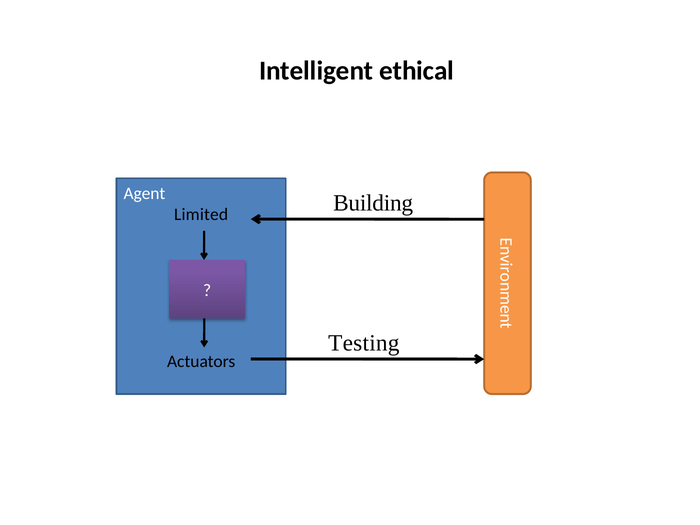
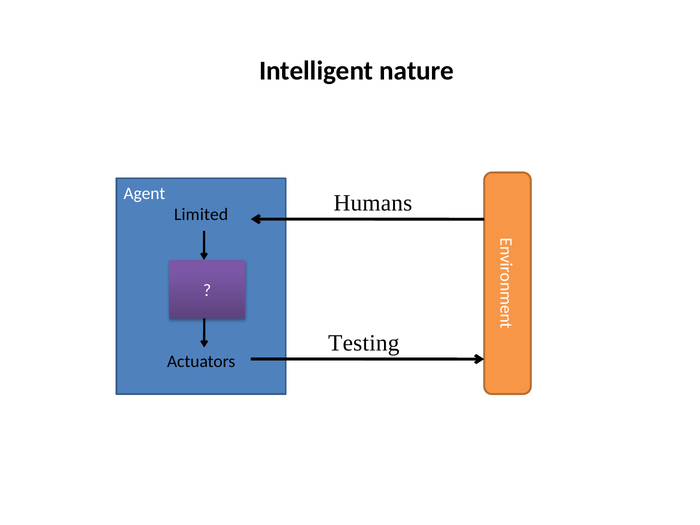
ethical: ethical -> nature (417, 71)
Building: Building -> Humans (373, 203)
